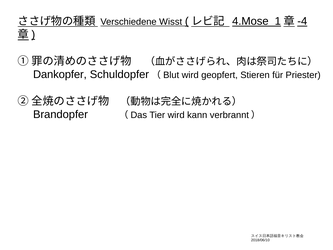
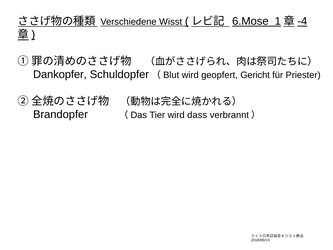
4.Mose: 4.Mose -> 6.Mose (250, 21)
Stieren: Stieren -> Gericht (255, 75)
kann: kann -> dass (197, 115)
